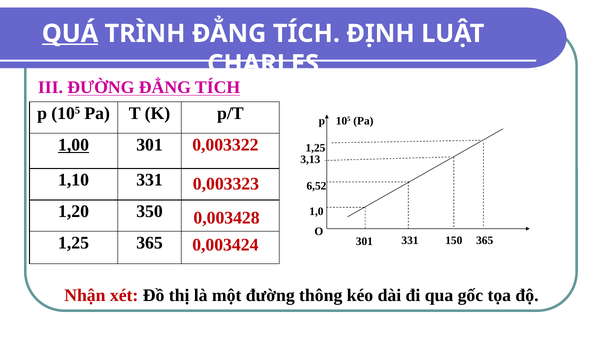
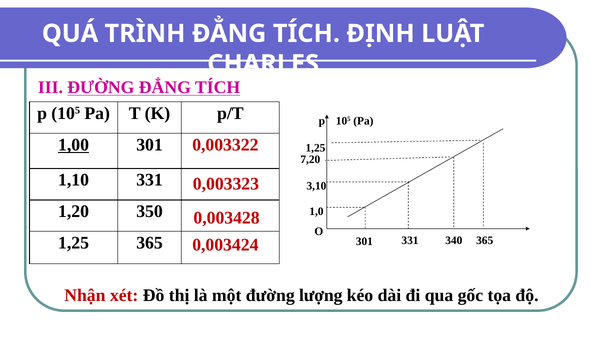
QUÁ underline: present -> none (70, 34)
3,13: 3,13 -> 7,20 (310, 160)
6,52: 6,52 -> 3,10 (316, 186)
150: 150 -> 340 (454, 241)
thông: thông -> lượng (321, 296)
